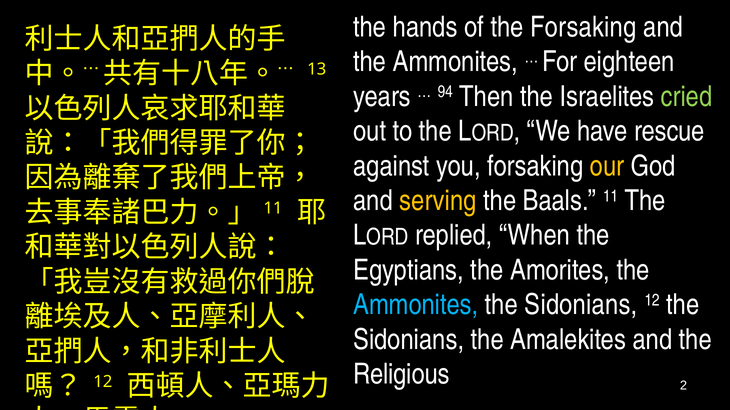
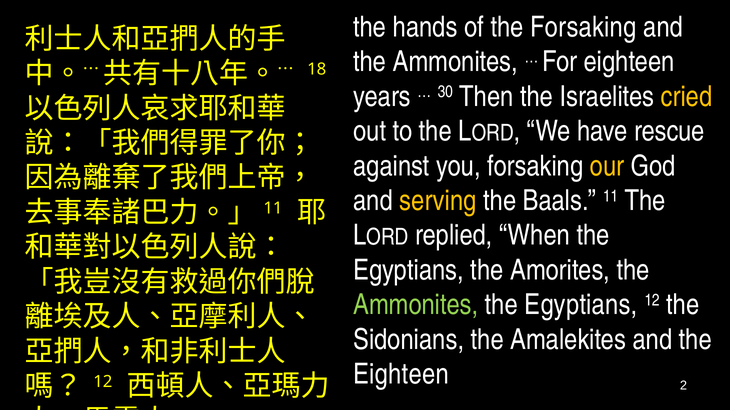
13: 13 -> 18 (317, 69)
94: 94 -> 30 (445, 92)
cried colour: light green -> yellow (687, 97)
Ammonites colour: light blue -> light green (416, 305)
Sidonians: Sidonians -> Egyptians (581, 305)
Religious: Religious -> Eighteen (401, 375)
